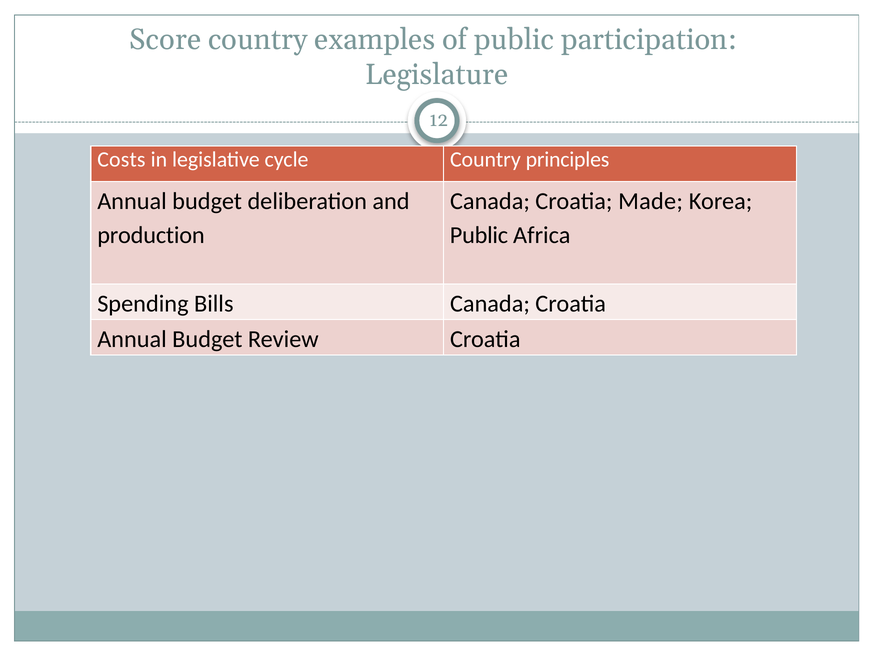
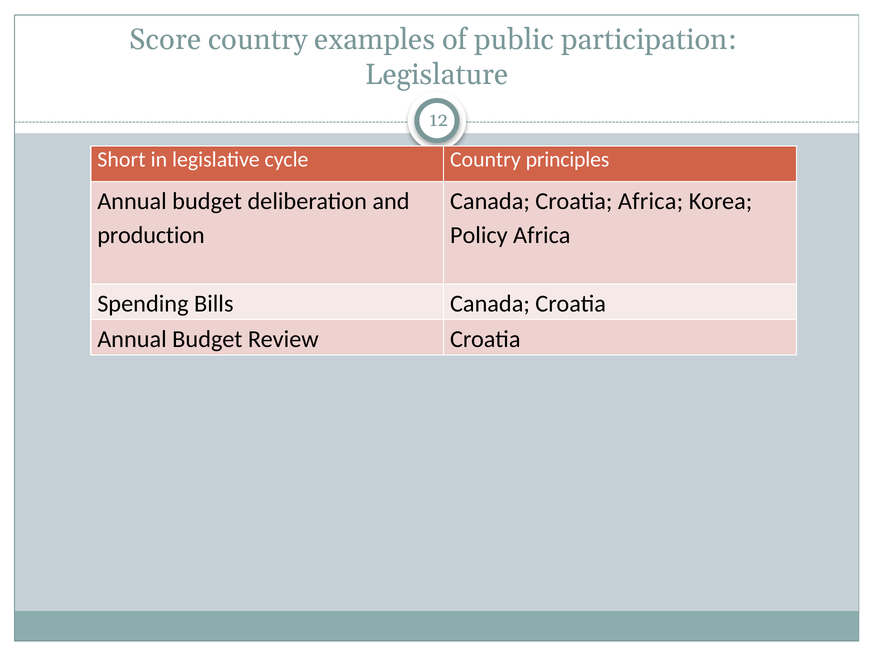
Costs: Costs -> Short (121, 160)
Croatia Made: Made -> Africa (651, 201)
Public: Public -> Policy (479, 235)
